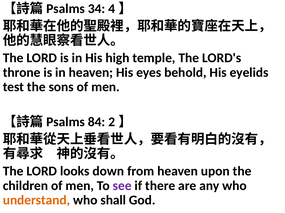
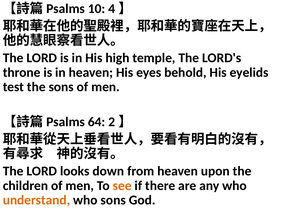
34: 34 -> 10 (97, 9)
84: 84 -> 64 (97, 122)
see colour: purple -> orange (122, 186)
who shall: shall -> sons (113, 201)
